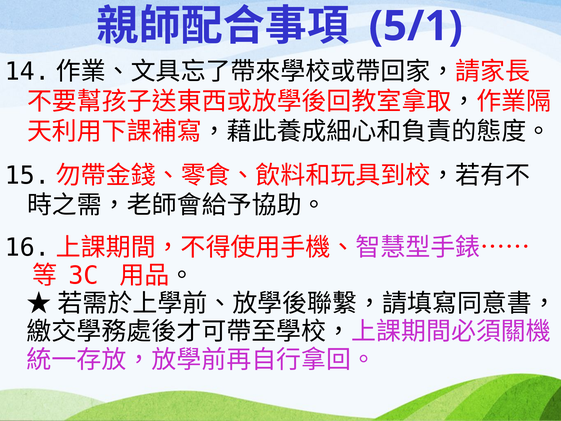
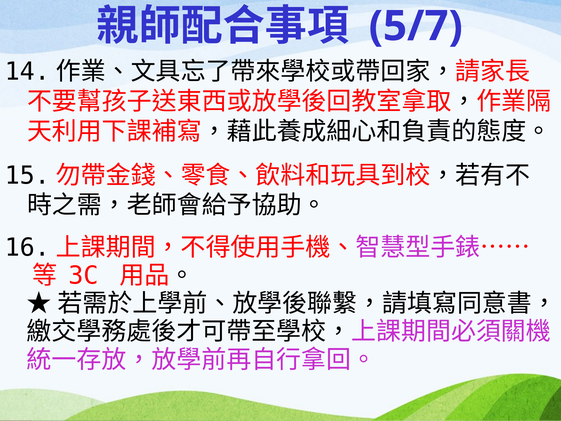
5/1: 5/1 -> 5/7 (416, 26)
